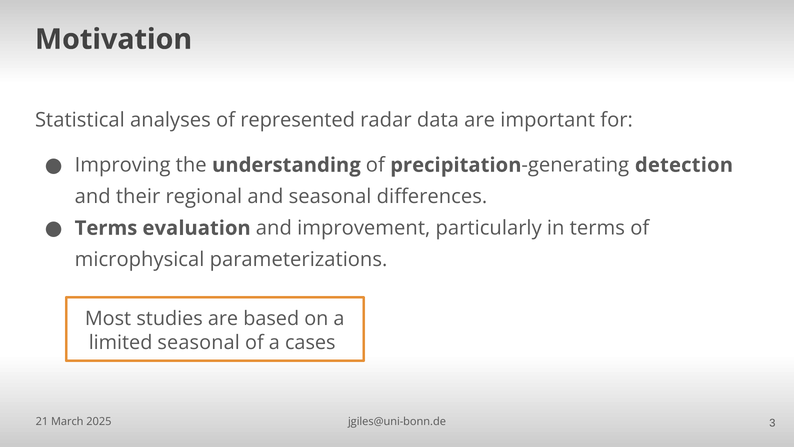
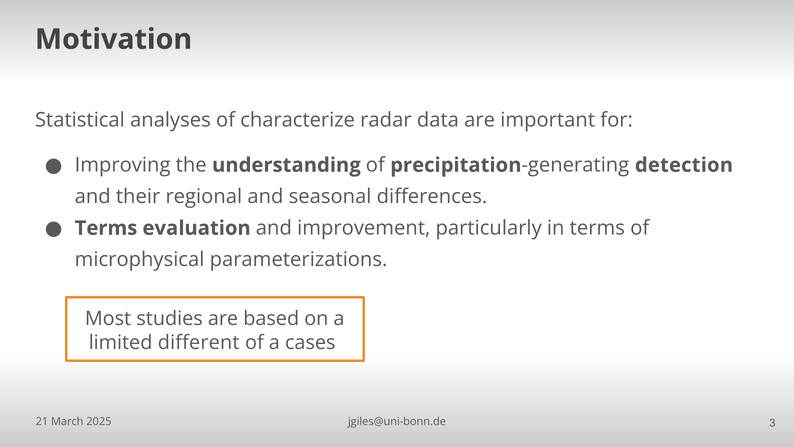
represented: represented -> characterize (298, 120)
limited seasonal: seasonal -> different (199, 342)
